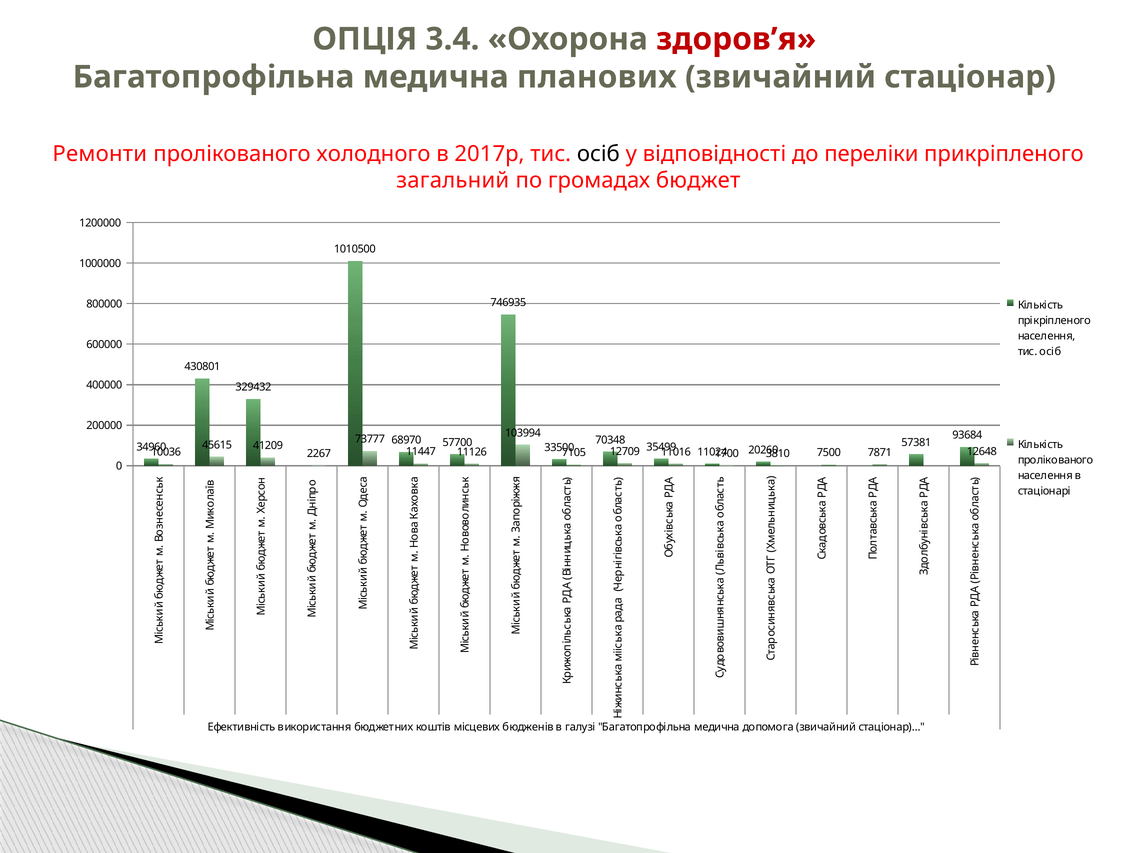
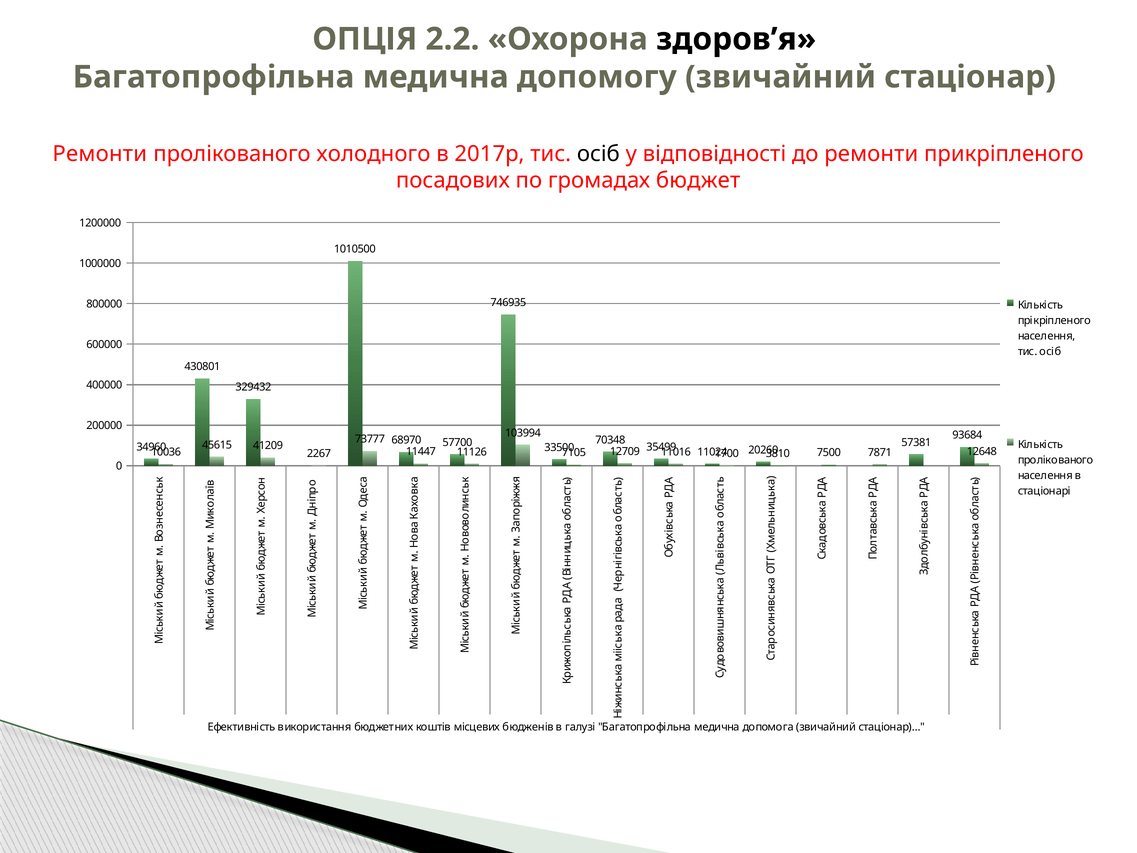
3.4: 3.4 -> 2.2 (452, 39)
здоров’я colour: red -> black (736, 39)
планових: планових -> допомогу (597, 77)
до переліки: переліки -> ремонти (871, 154)
загальний: загальний -> посадових (453, 181)
